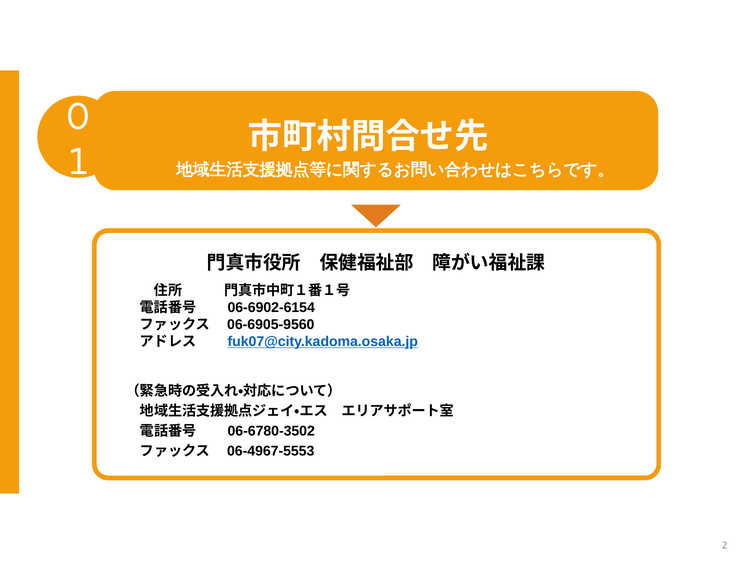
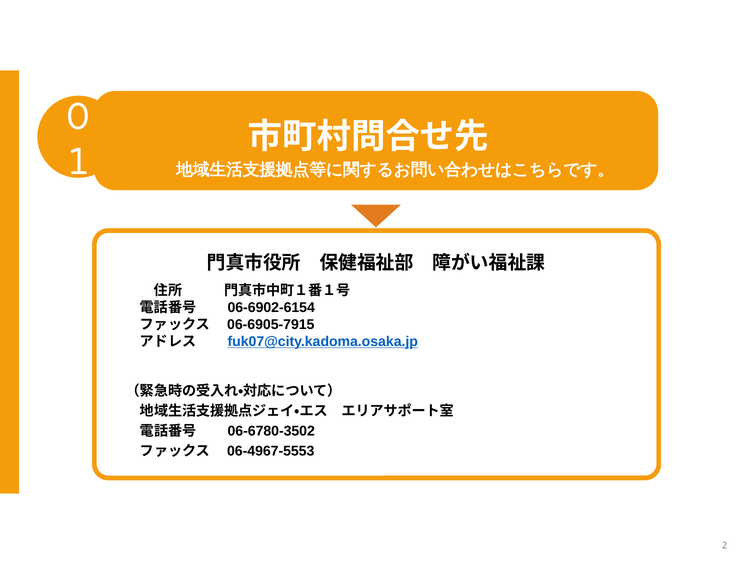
06-6905-9560: 06-6905-9560 -> 06-6905-7915 (271, 325)
